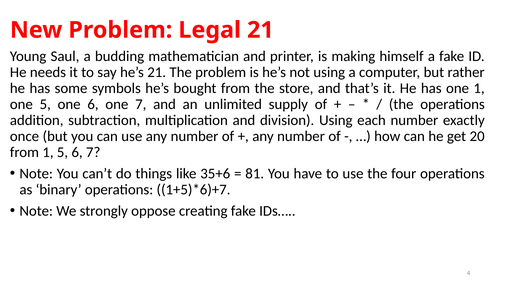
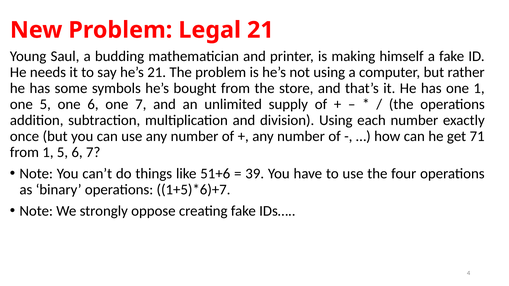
20: 20 -> 71 (477, 136)
35+6: 35+6 -> 51+6 (215, 174)
81: 81 -> 39 (255, 174)
